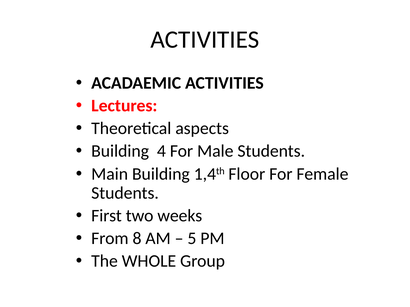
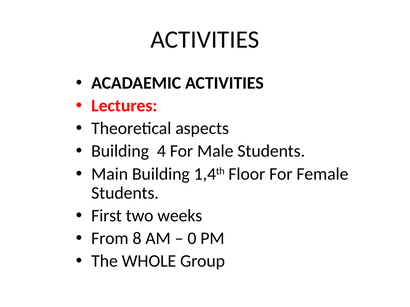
5: 5 -> 0 (192, 239)
